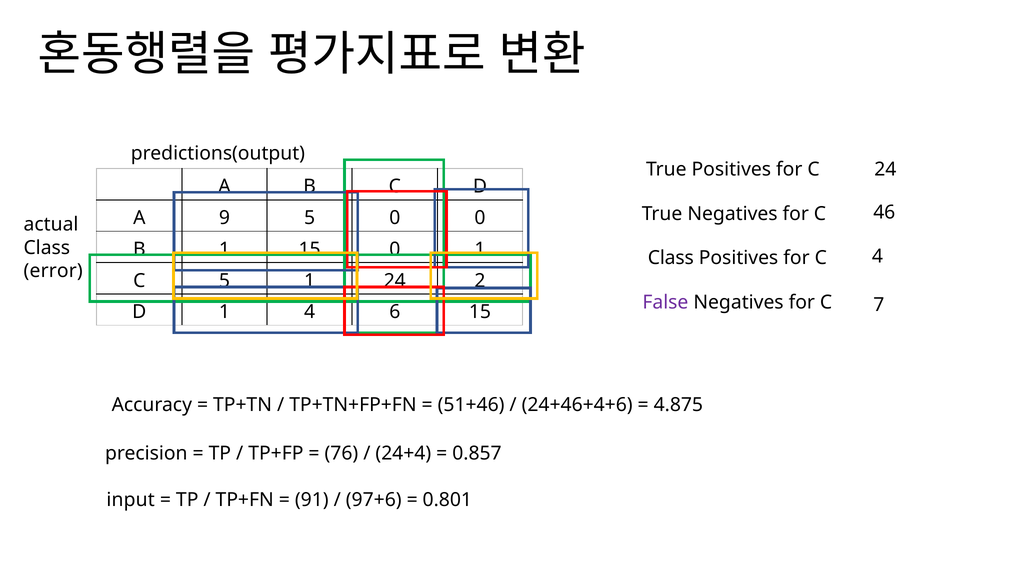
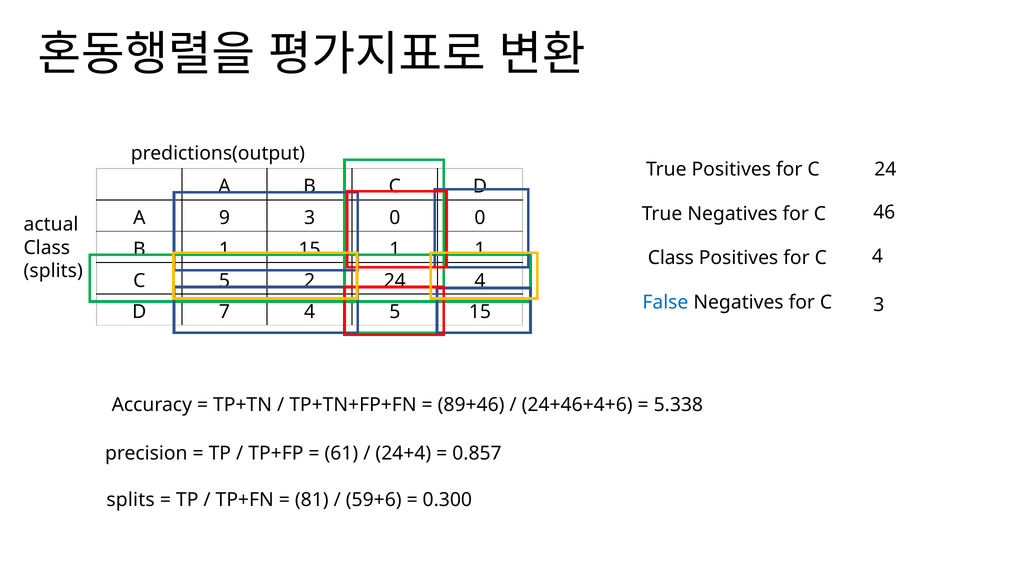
9 5: 5 -> 3 (310, 218)
15 0: 0 -> 1 (395, 249)
error: error -> splits (53, 271)
5 1: 1 -> 2 (310, 281)
24 2: 2 -> 4 (480, 281)
False colour: purple -> blue (665, 302)
C 7: 7 -> 3 (879, 305)
D 1: 1 -> 7 (224, 312)
4 6: 6 -> 5 (395, 312)
51+46: 51+46 -> 89+46 (471, 405)
4.875: 4.875 -> 5.338 (678, 405)
76: 76 -> 61 (341, 454)
input: input -> splits (131, 500)
91: 91 -> 81 (312, 500)
97+6: 97+6 -> 59+6 (374, 500)
0.801: 0.801 -> 0.300 (447, 500)
